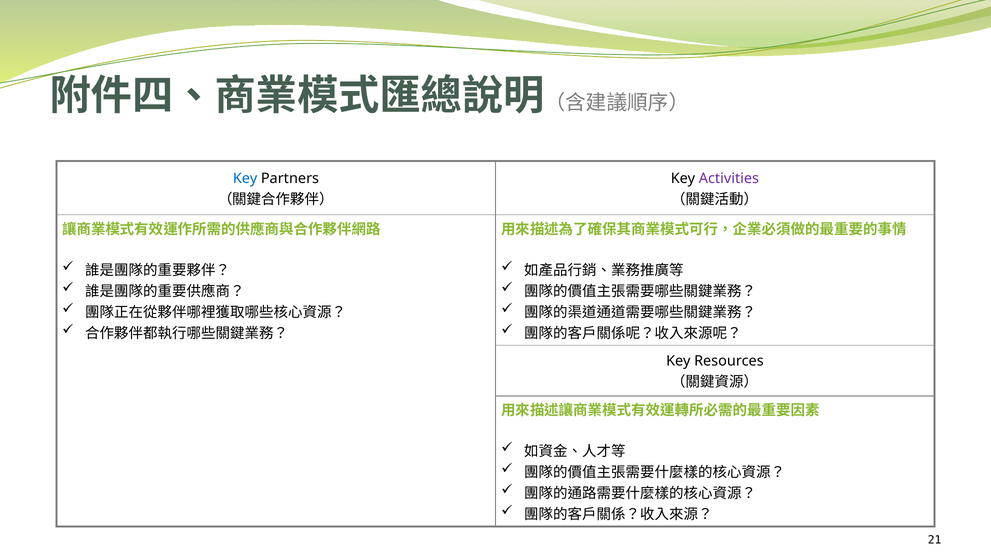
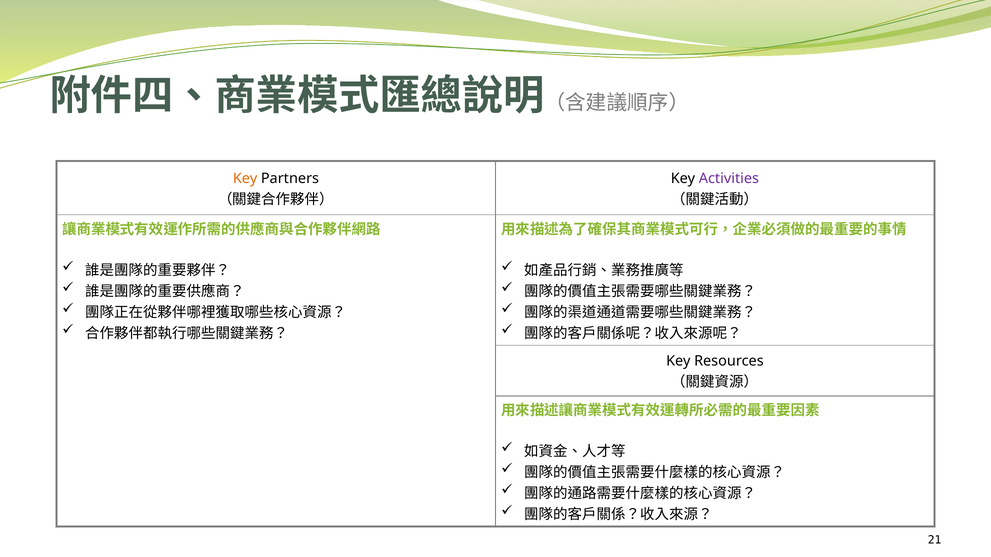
Key colour: blue -> orange (245, 178)
